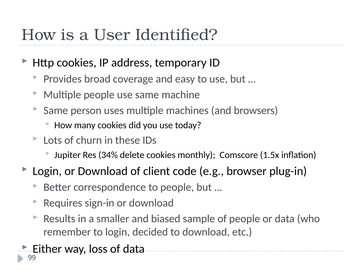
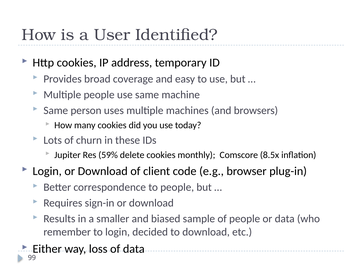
34%: 34% -> 59% (108, 155)
1.5x: 1.5x -> 8.5x (270, 155)
